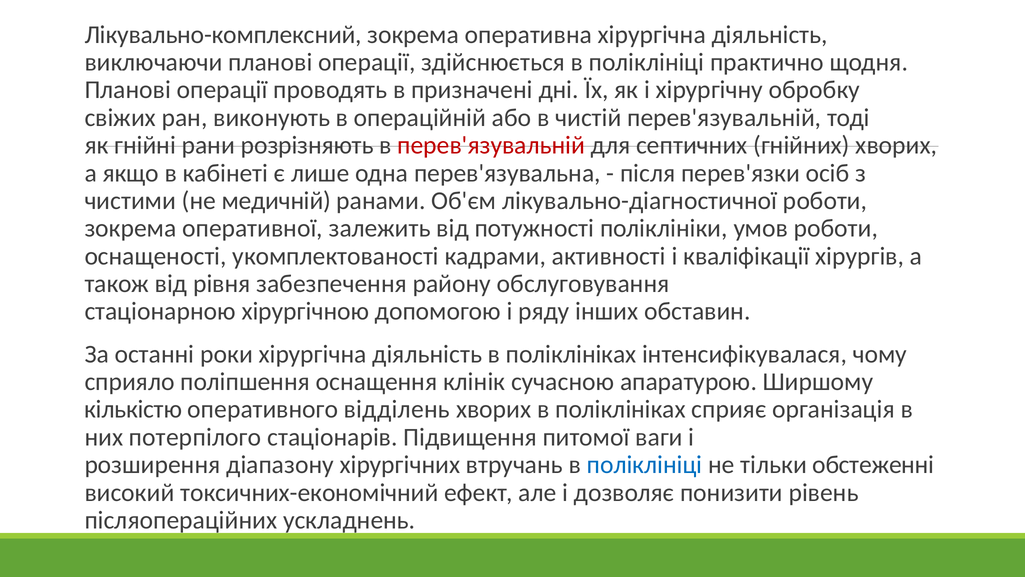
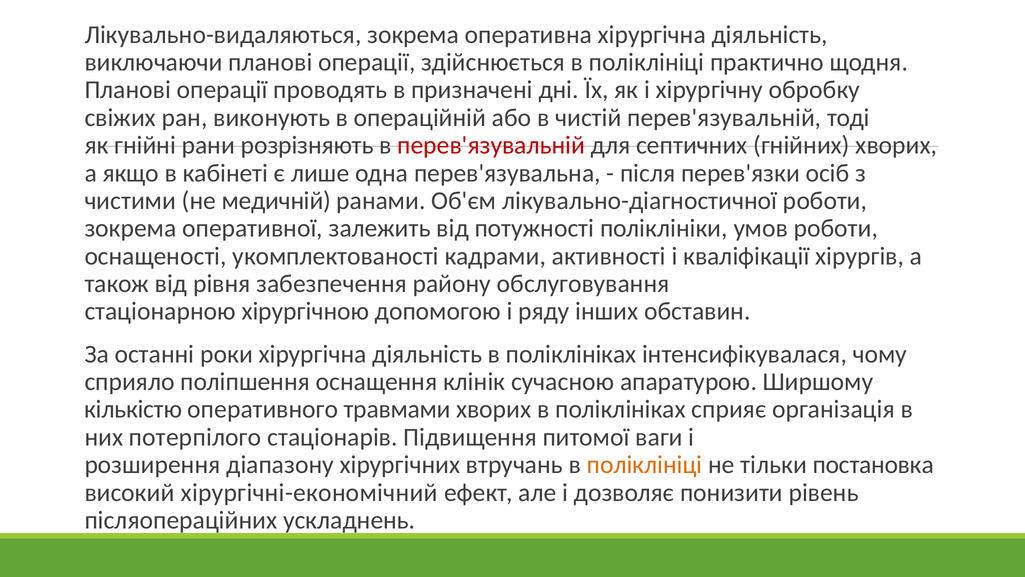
Лікувально-комплексний: Лікувально-комплексний -> Лікувально-видаляються (223, 35)
відділень: відділень -> травмами (397, 409)
поліклініці colour: blue -> orange (645, 464)
обстеженні: обстеженні -> постановка (873, 464)
токсичних-економічний: токсичних-економічний -> хірургічні-економічний (309, 492)
